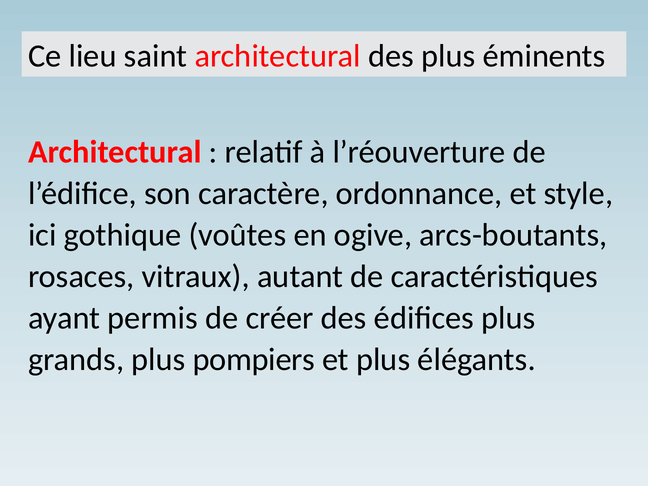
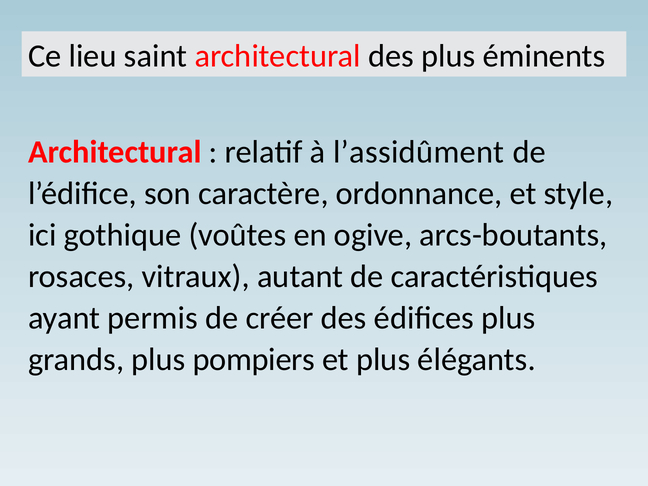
l’réouverture: l’réouverture -> l’assidûment (419, 152)
